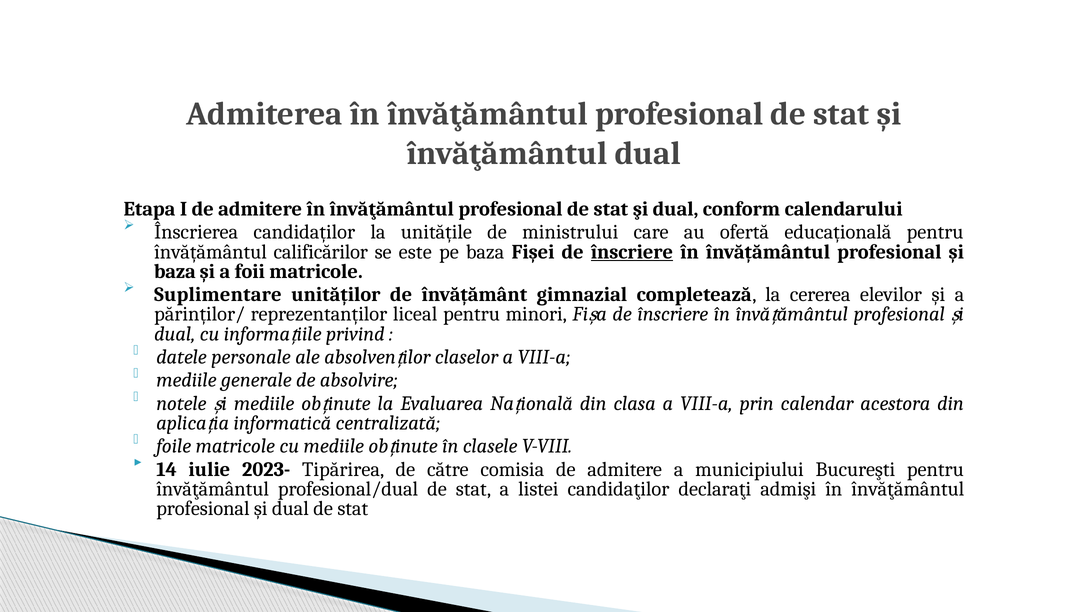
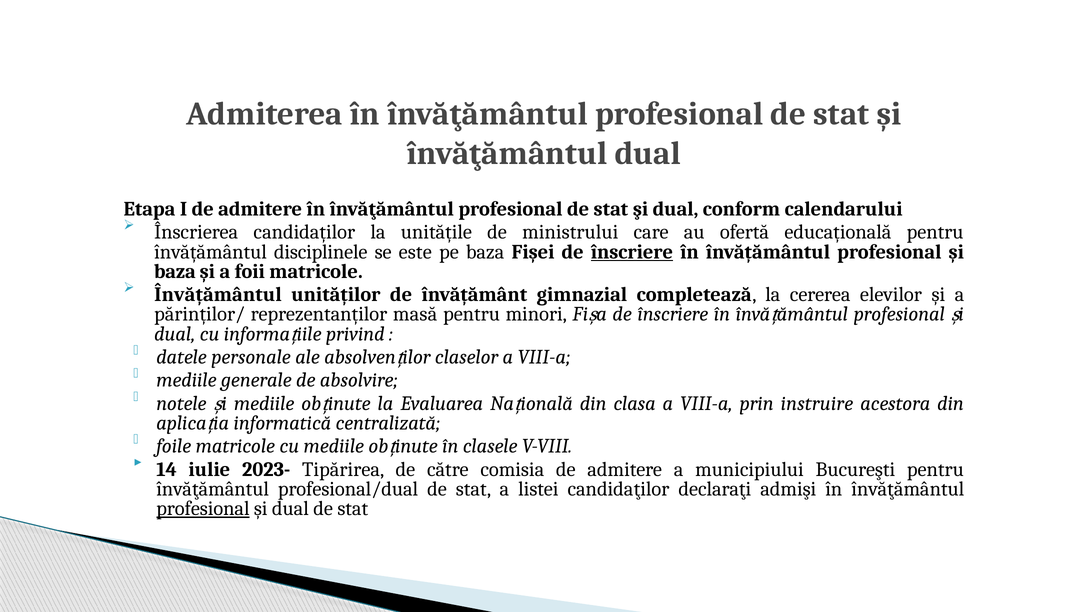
calificărilor: calificărilor -> disciplinele (321, 252)
Suplimentare: Suplimentare -> Învățământul (218, 295)
liceal: liceal -> masă (415, 314)
calendar: calendar -> instruire (817, 403)
profesional underline: none -> present (203, 509)
